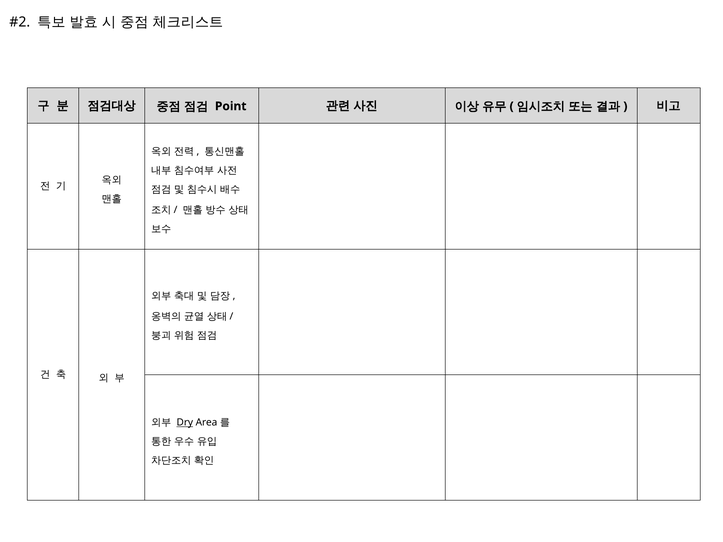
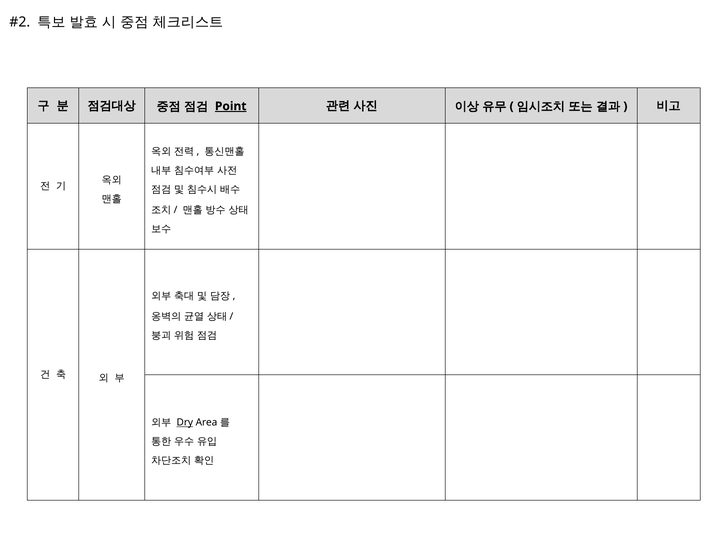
Point underline: none -> present (231, 106)
